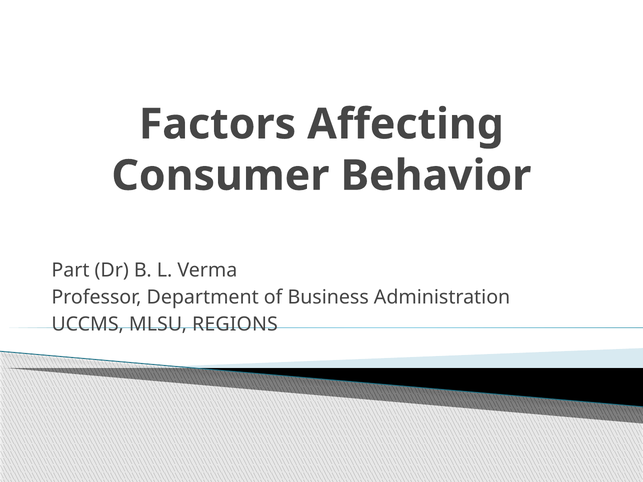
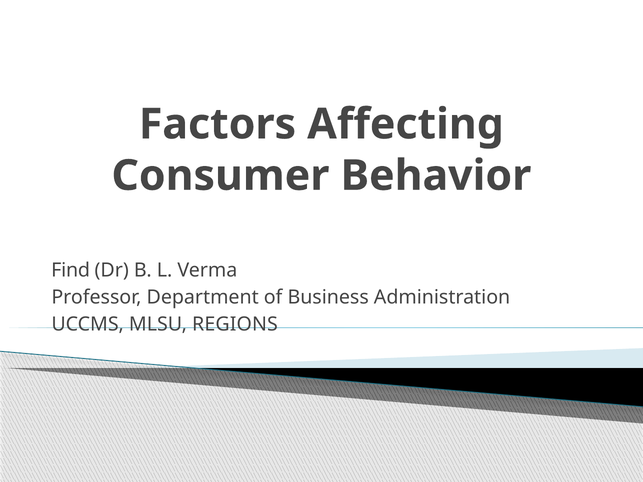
Part: Part -> Find (71, 270)
